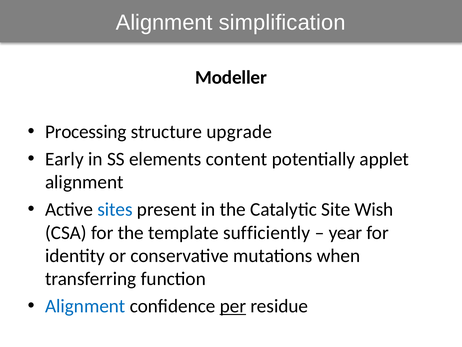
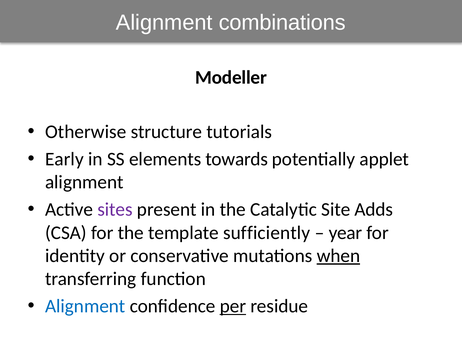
simplification: simplification -> combinations (282, 23)
Processing: Processing -> Otherwise (86, 132)
upgrade: upgrade -> tutorials (239, 132)
content: content -> towards (237, 159)
sites colour: blue -> purple (115, 209)
Wish: Wish -> Adds (374, 209)
when underline: none -> present (338, 255)
